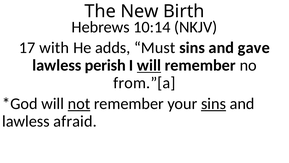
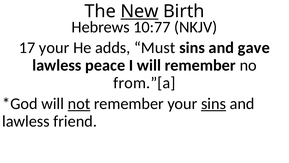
New underline: none -> present (139, 11)
10:14: 10:14 -> 10:77 (152, 27)
17 with: with -> your (54, 48)
perish: perish -> peace (105, 65)
will underline: present -> none (149, 65)
afraid: afraid -> friend (75, 121)
